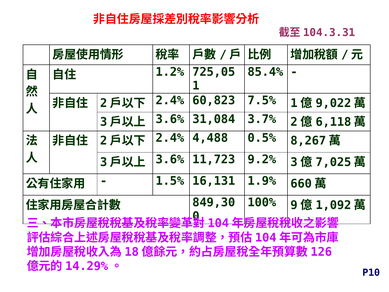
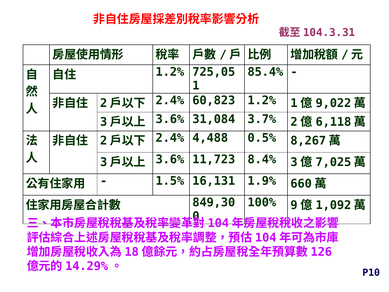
60,823 7.5%: 7.5% -> 1.2% (262, 100)
9.2%: 9.2% -> 8.4% (262, 159)
